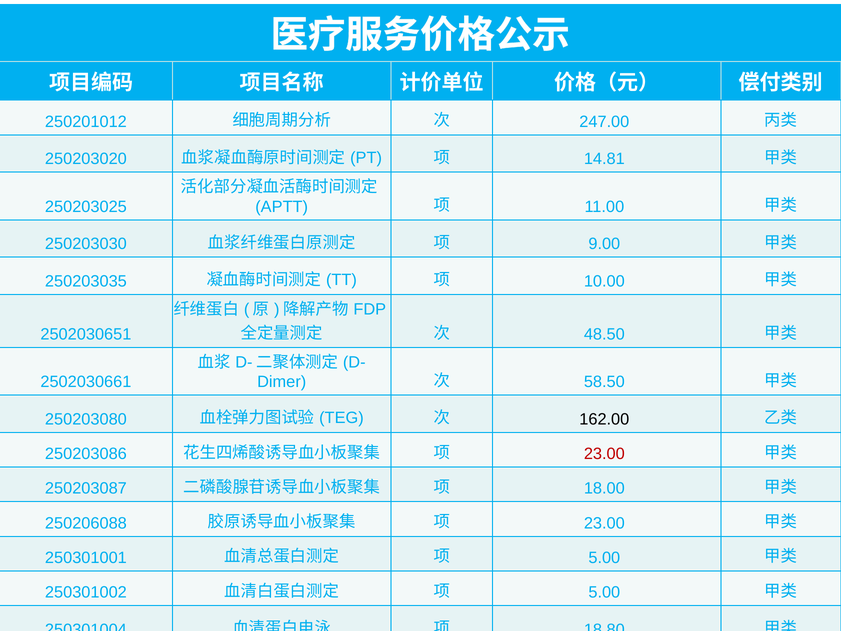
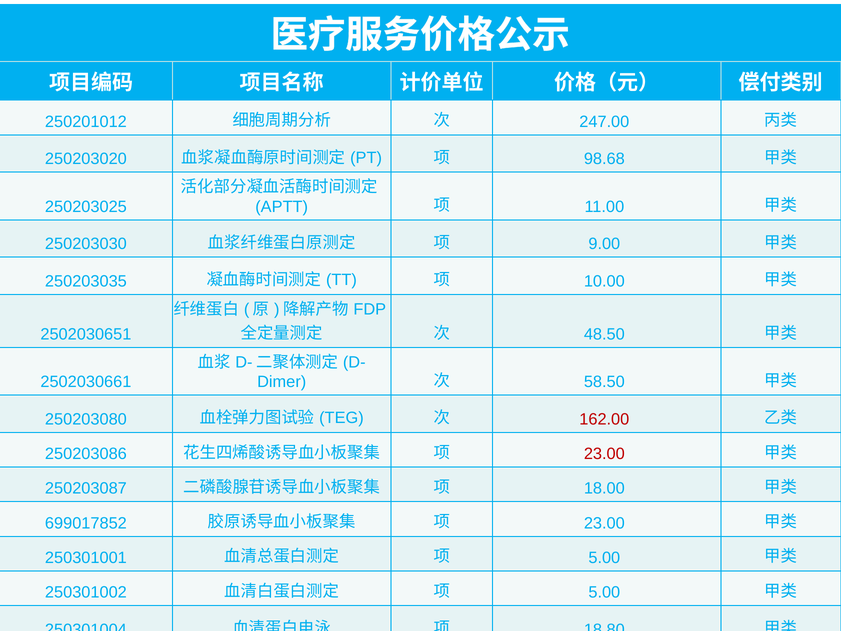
14.81: 14.81 -> 98.68 (604, 159)
162.00 colour: black -> red (604, 419)
250206088: 250206088 -> 699017852 (86, 523)
